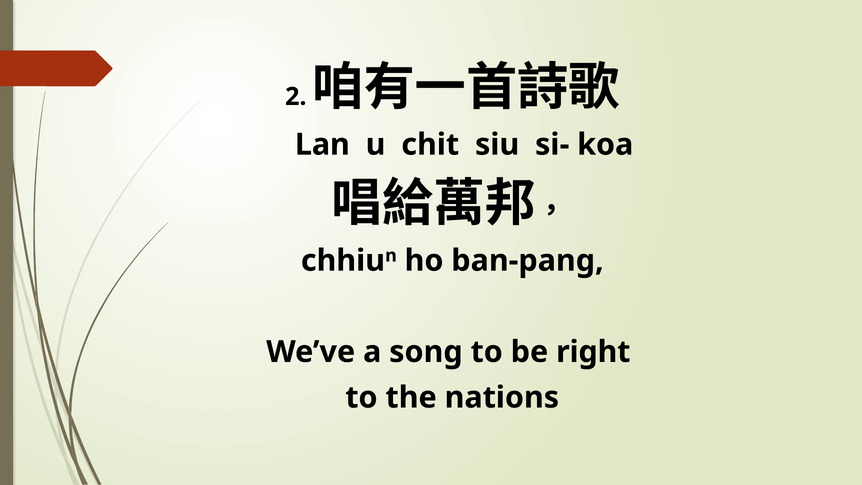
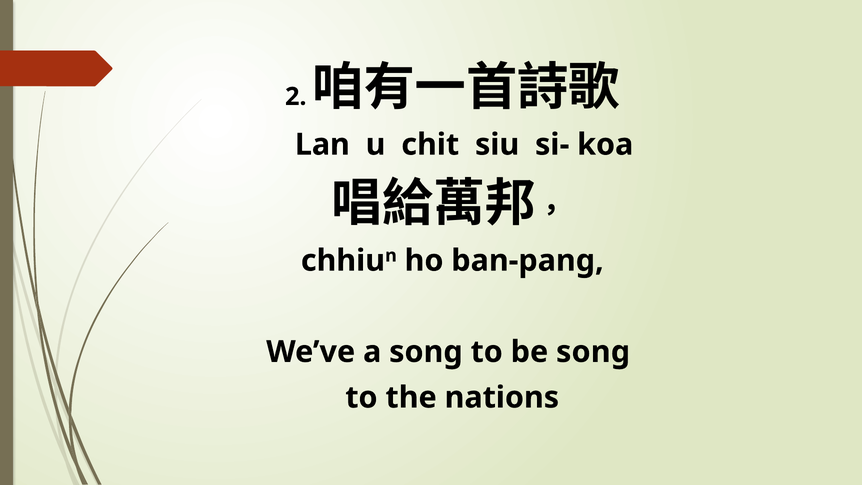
be right: right -> song (593, 352)
